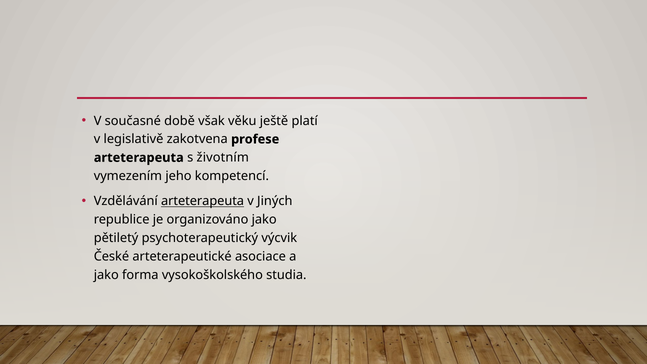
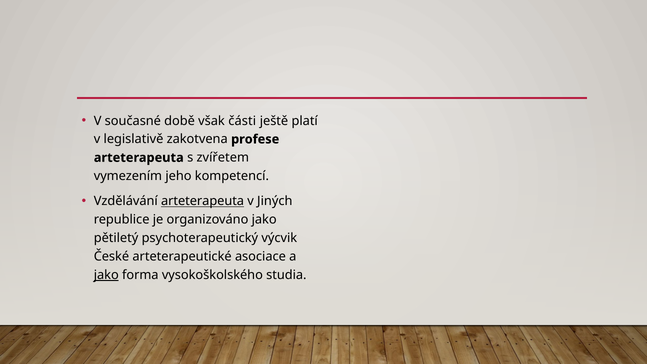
věku: věku -> části (242, 121)
životním: životním -> zvířetem (223, 158)
jako underline: none -> present (106, 275)
